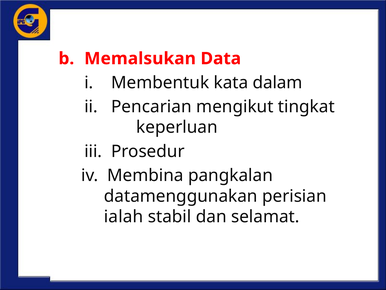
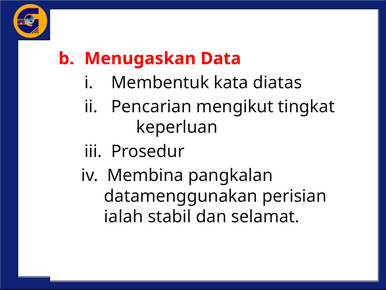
Memalsukan: Memalsukan -> Menugaskan (140, 58)
dalam: dalam -> diatas (277, 82)
